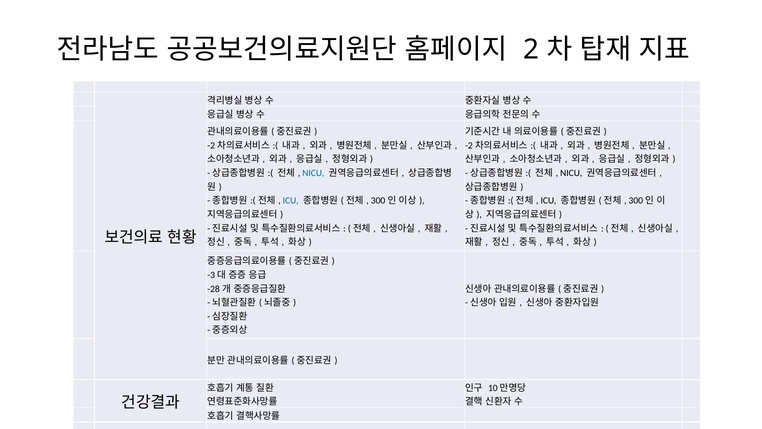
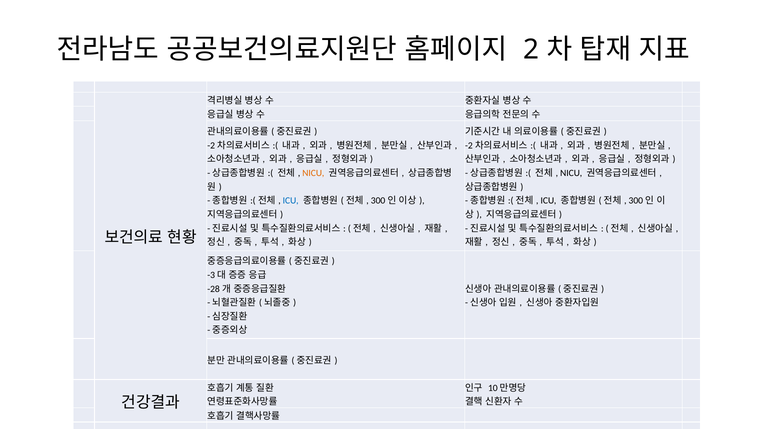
NICU colour: blue -> orange (313, 173)
